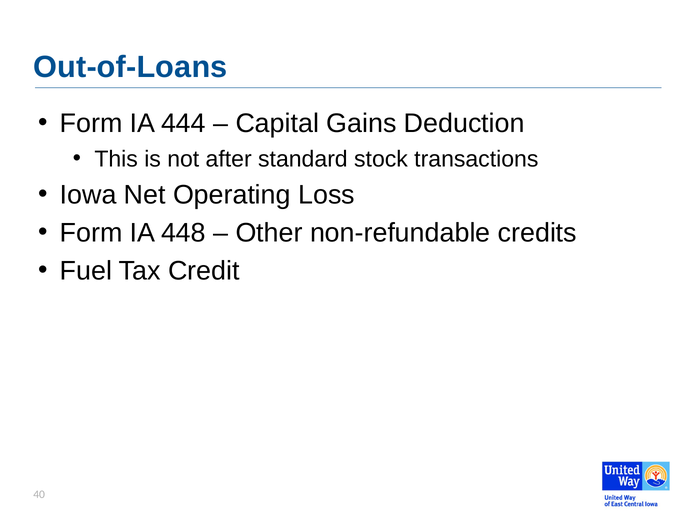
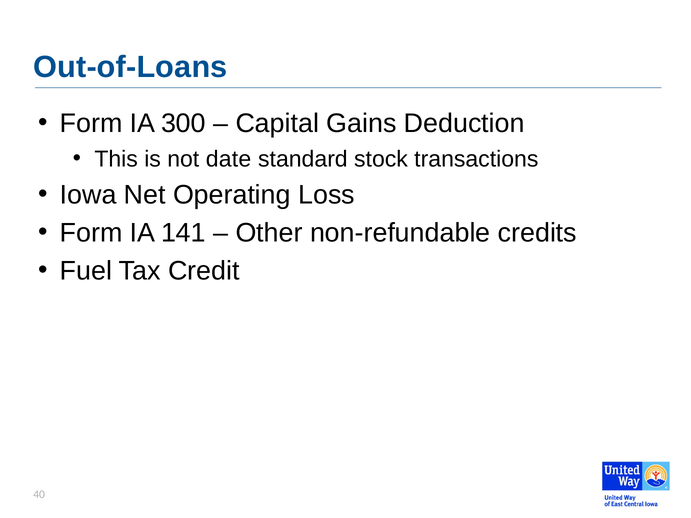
444: 444 -> 300 (183, 124)
after: after -> date (229, 159)
448: 448 -> 141 (183, 233)
